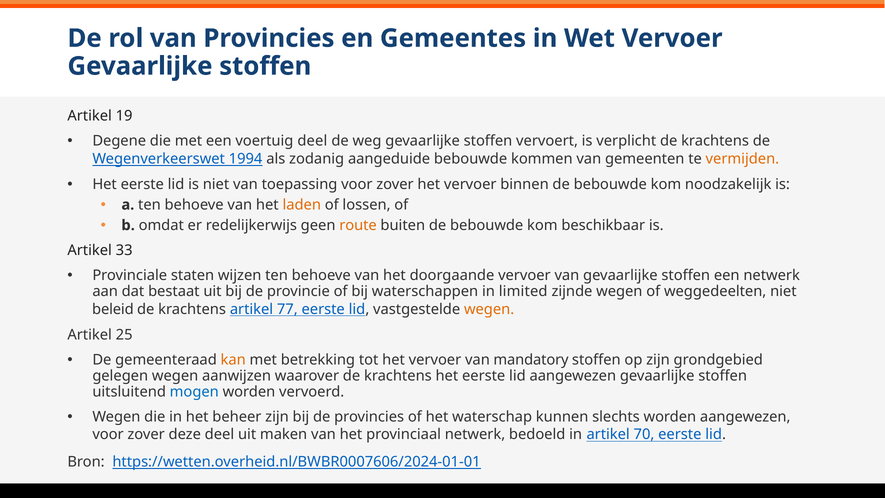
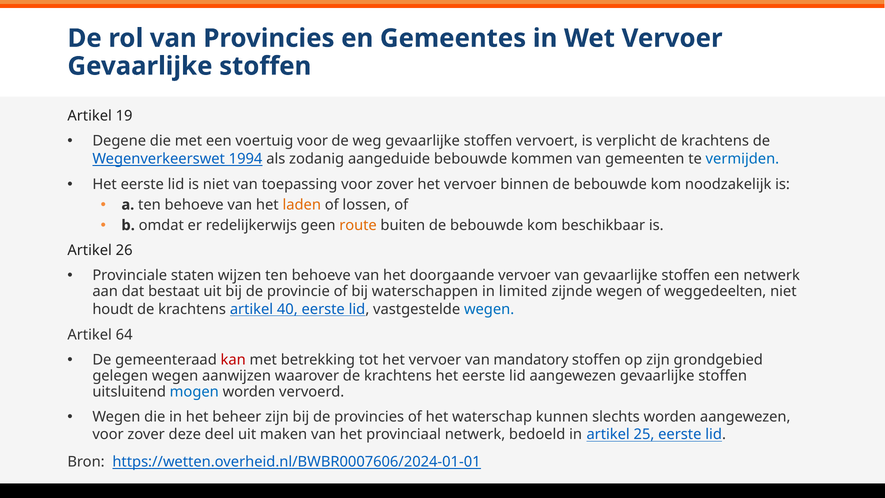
voertuig deel: deel -> voor (313, 141)
vermijden colour: orange -> blue (742, 159)
33: 33 -> 26 (124, 250)
beleid: beleid -> houdt (113, 309)
77: 77 -> 40 (287, 309)
wegen colour: orange -> blue (489, 309)
25: 25 -> 64 (124, 335)
kan colour: orange -> red (233, 360)
70: 70 -> 25 (644, 434)
